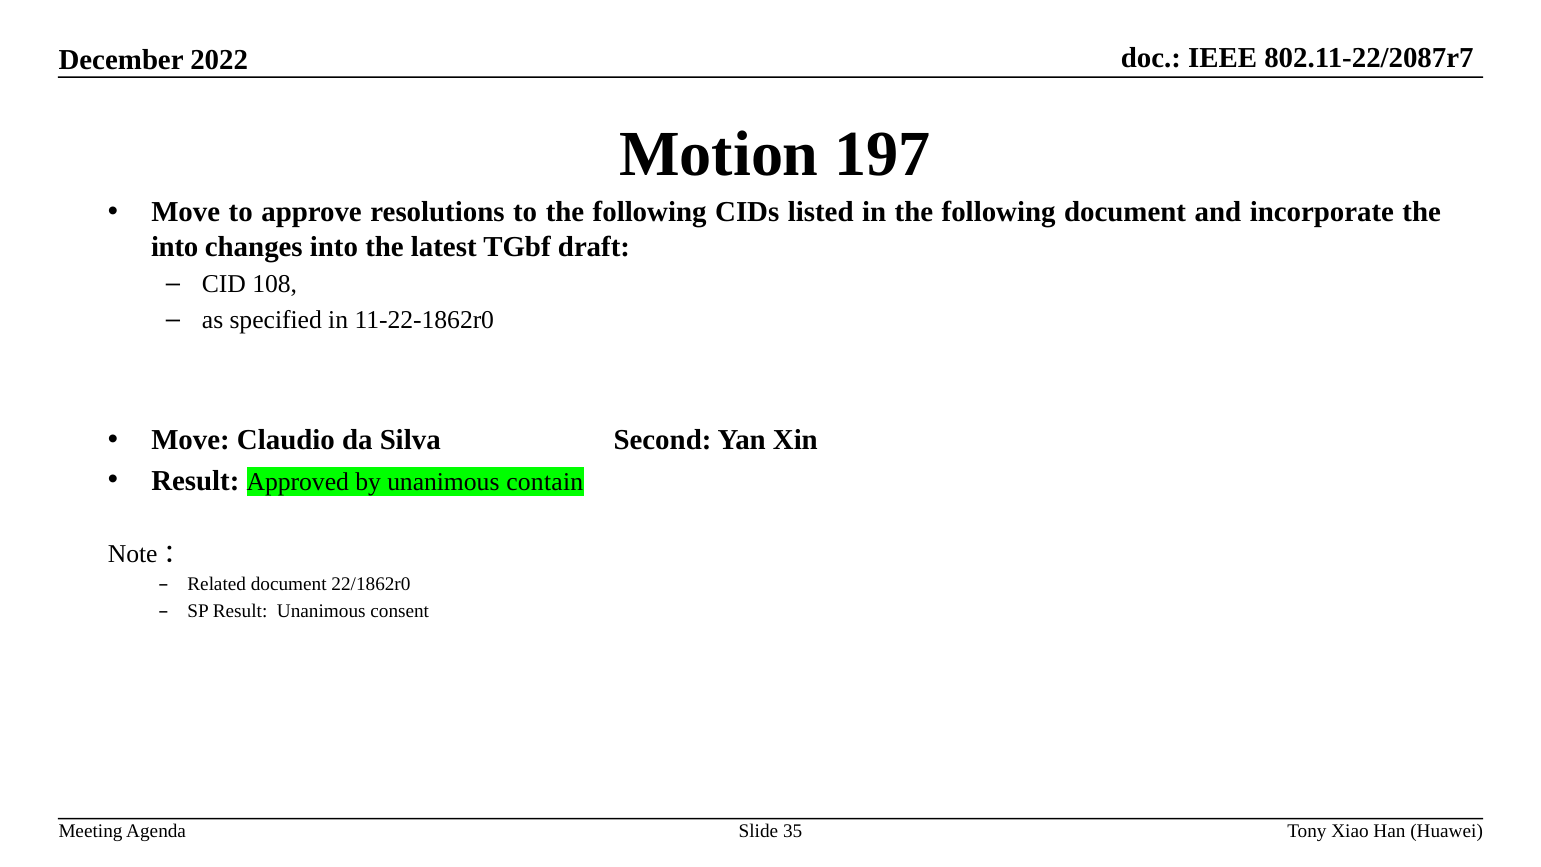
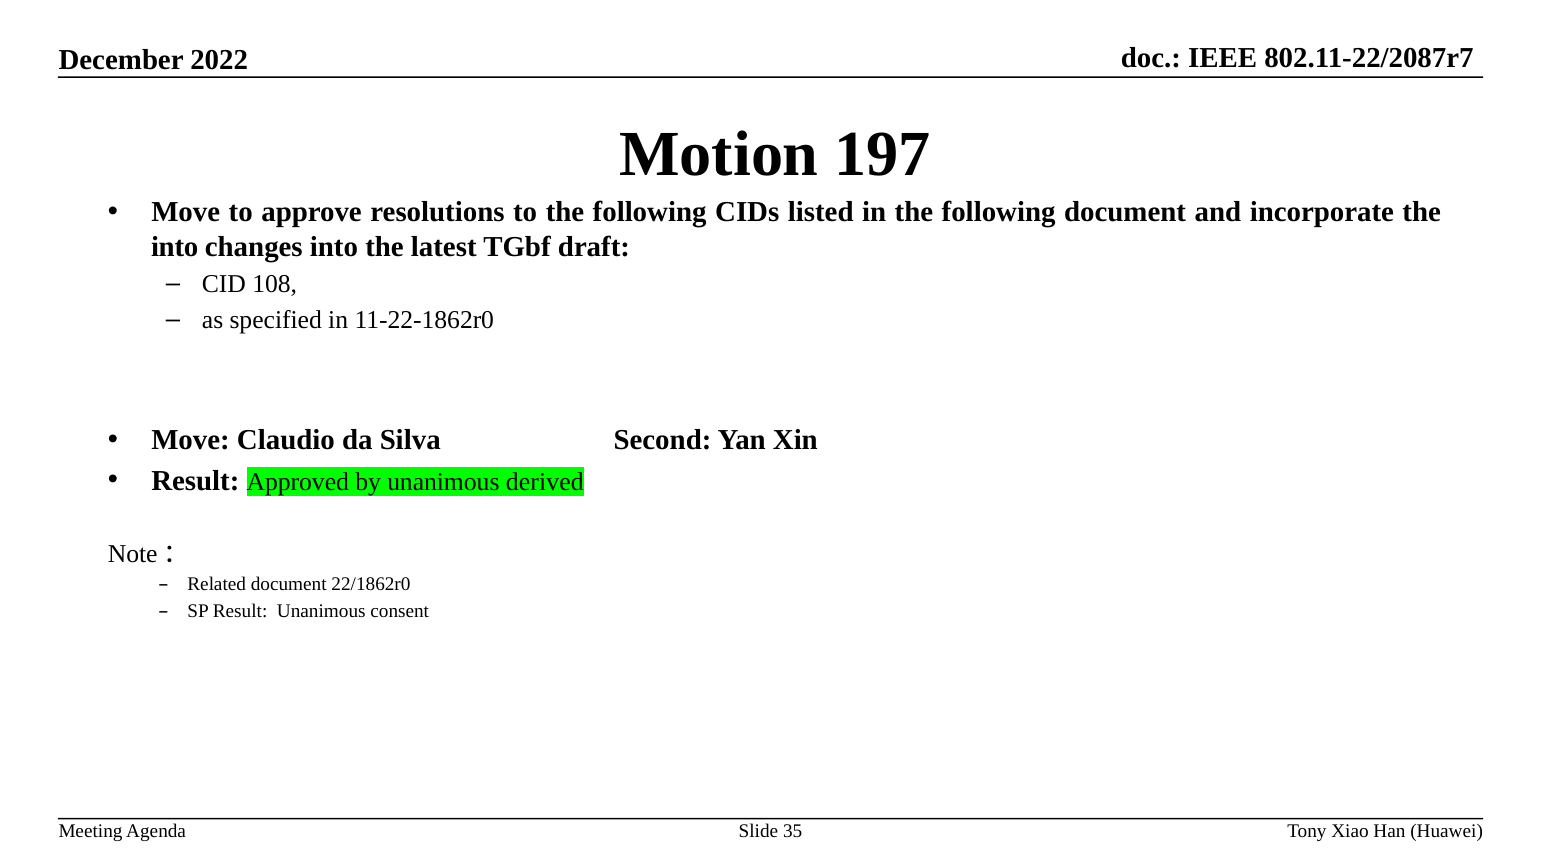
contain: contain -> derived (545, 481)
